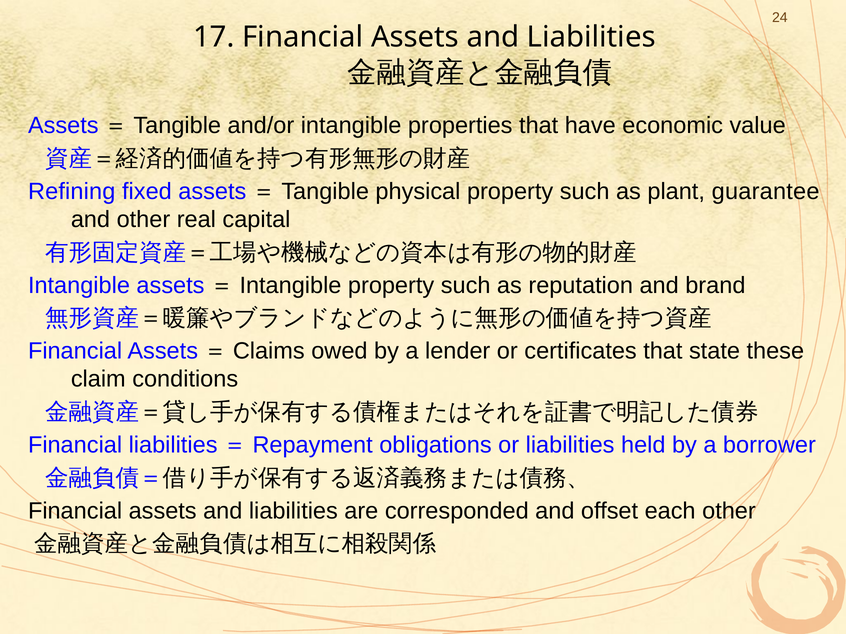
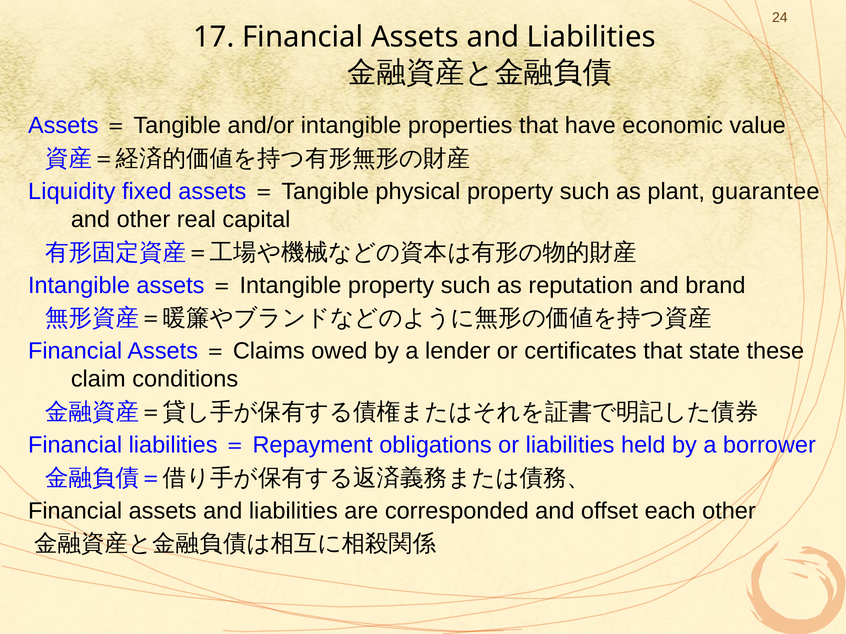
Refining: Refining -> Liquidity (72, 191)
